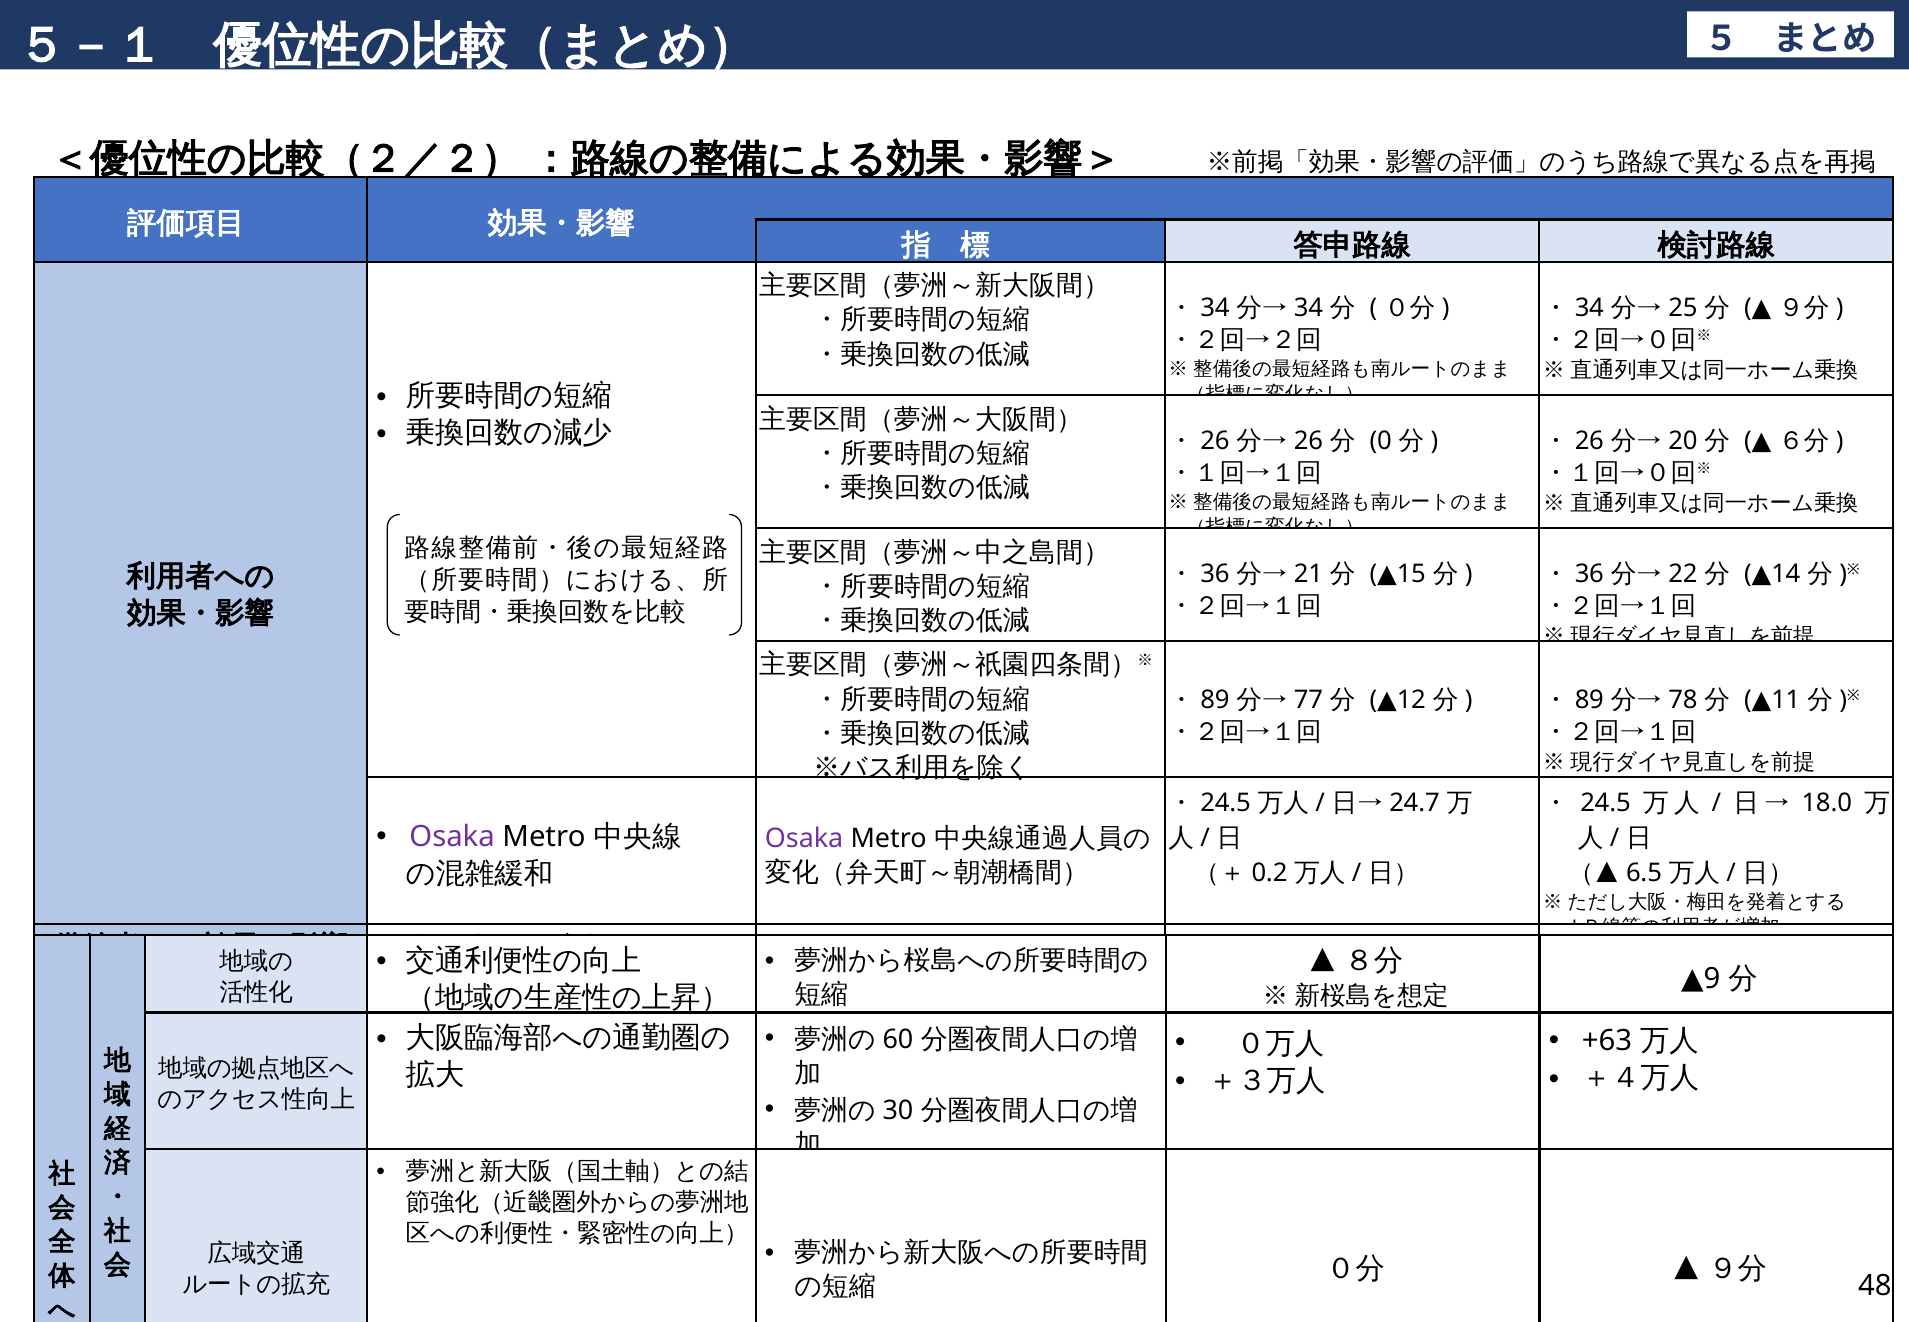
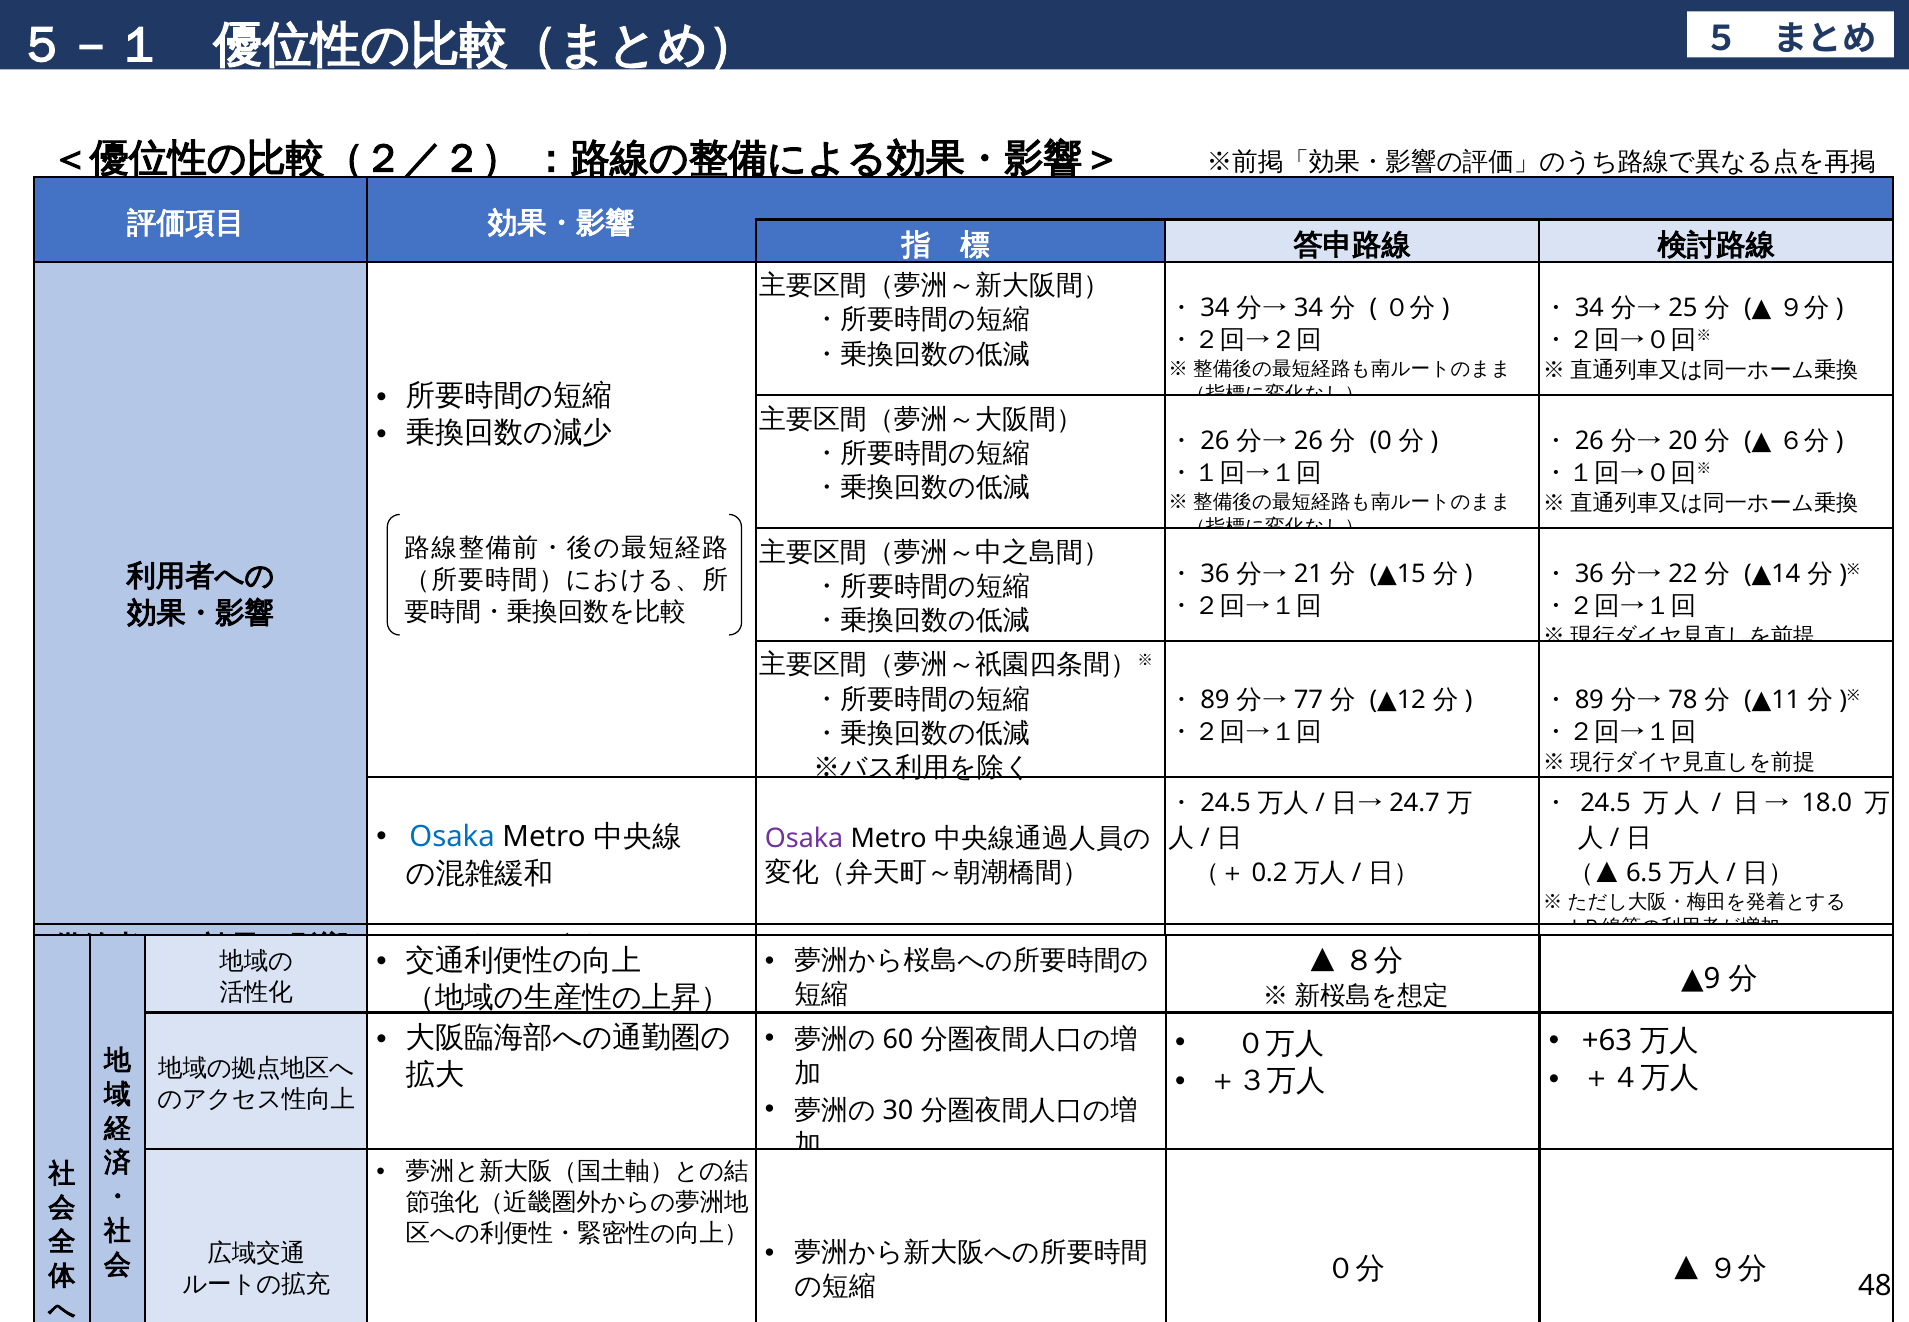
Osaka colour: purple -> blue (452, 837)
